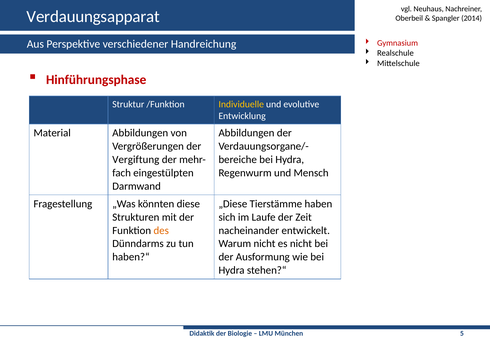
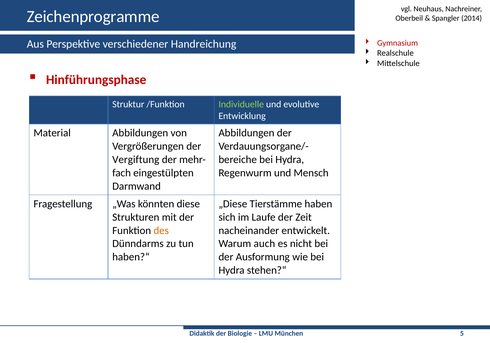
Verdauungsapparat: Verdauungsapparat -> Zeichenprogramme (93, 17)
Individuelle colour: yellow -> light green (241, 104)
Warum nicht: nicht -> auch (264, 243)
